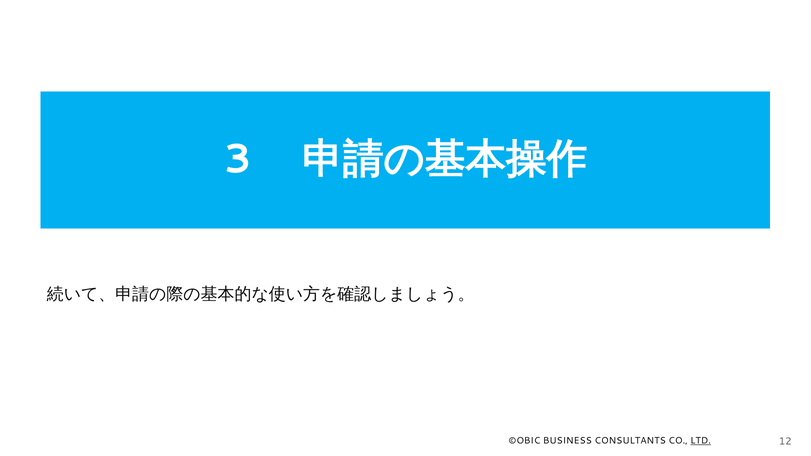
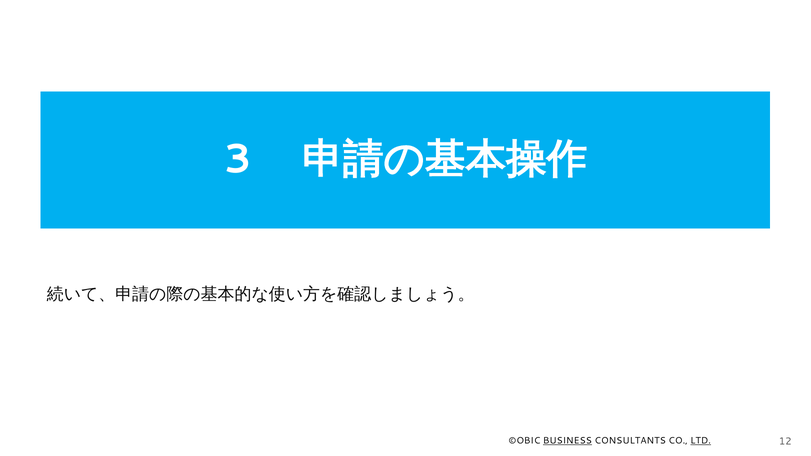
BUSINESS underline: none -> present (567, 441)
